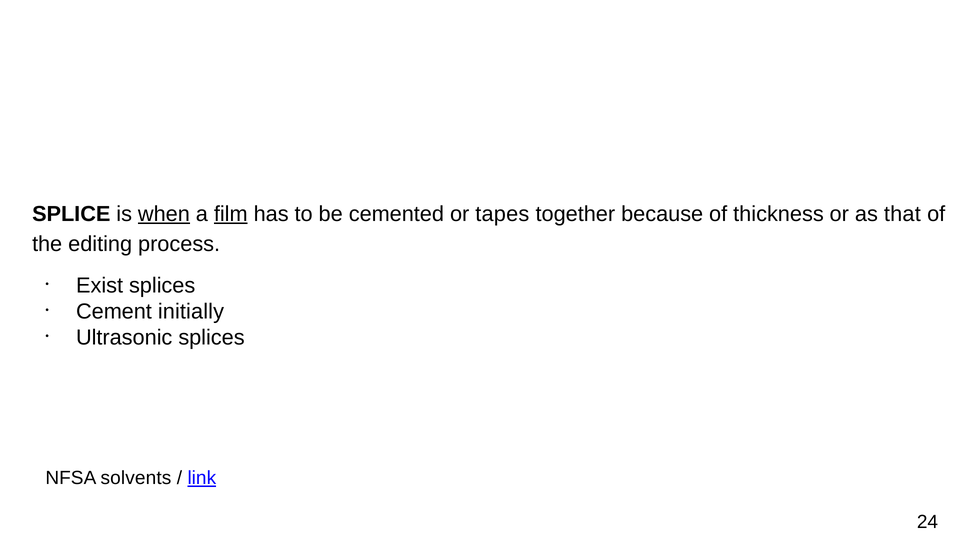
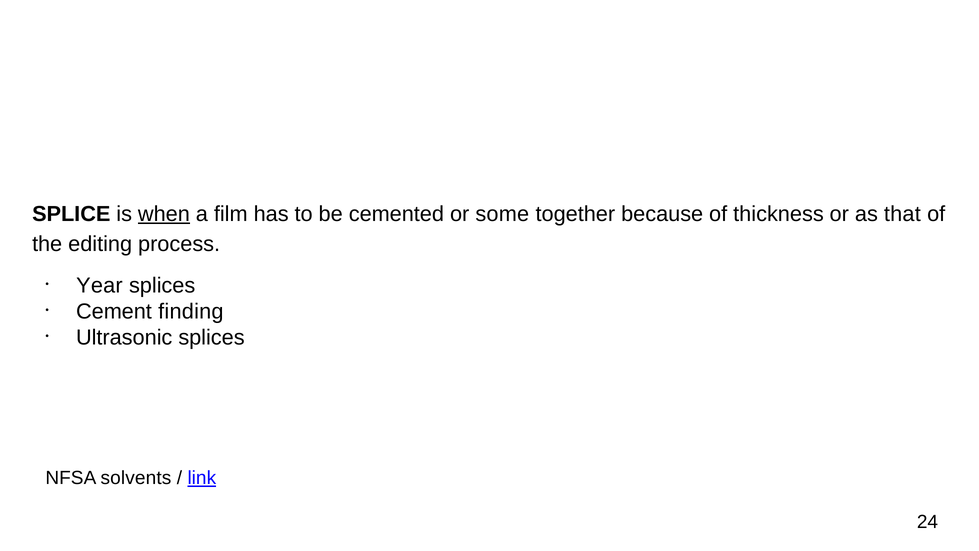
film underline: present -> none (231, 214)
tapes: tapes -> some (502, 214)
Exist: Exist -> Year (99, 285)
initially: initially -> finding (191, 311)
